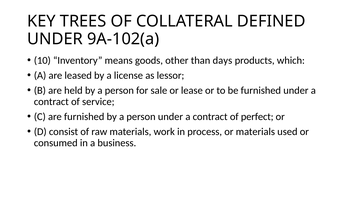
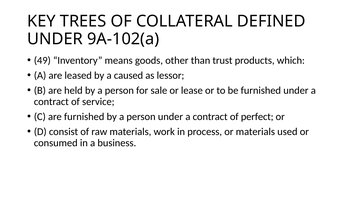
10: 10 -> 49 (42, 60)
days: days -> trust (223, 60)
license: license -> caused (128, 75)
